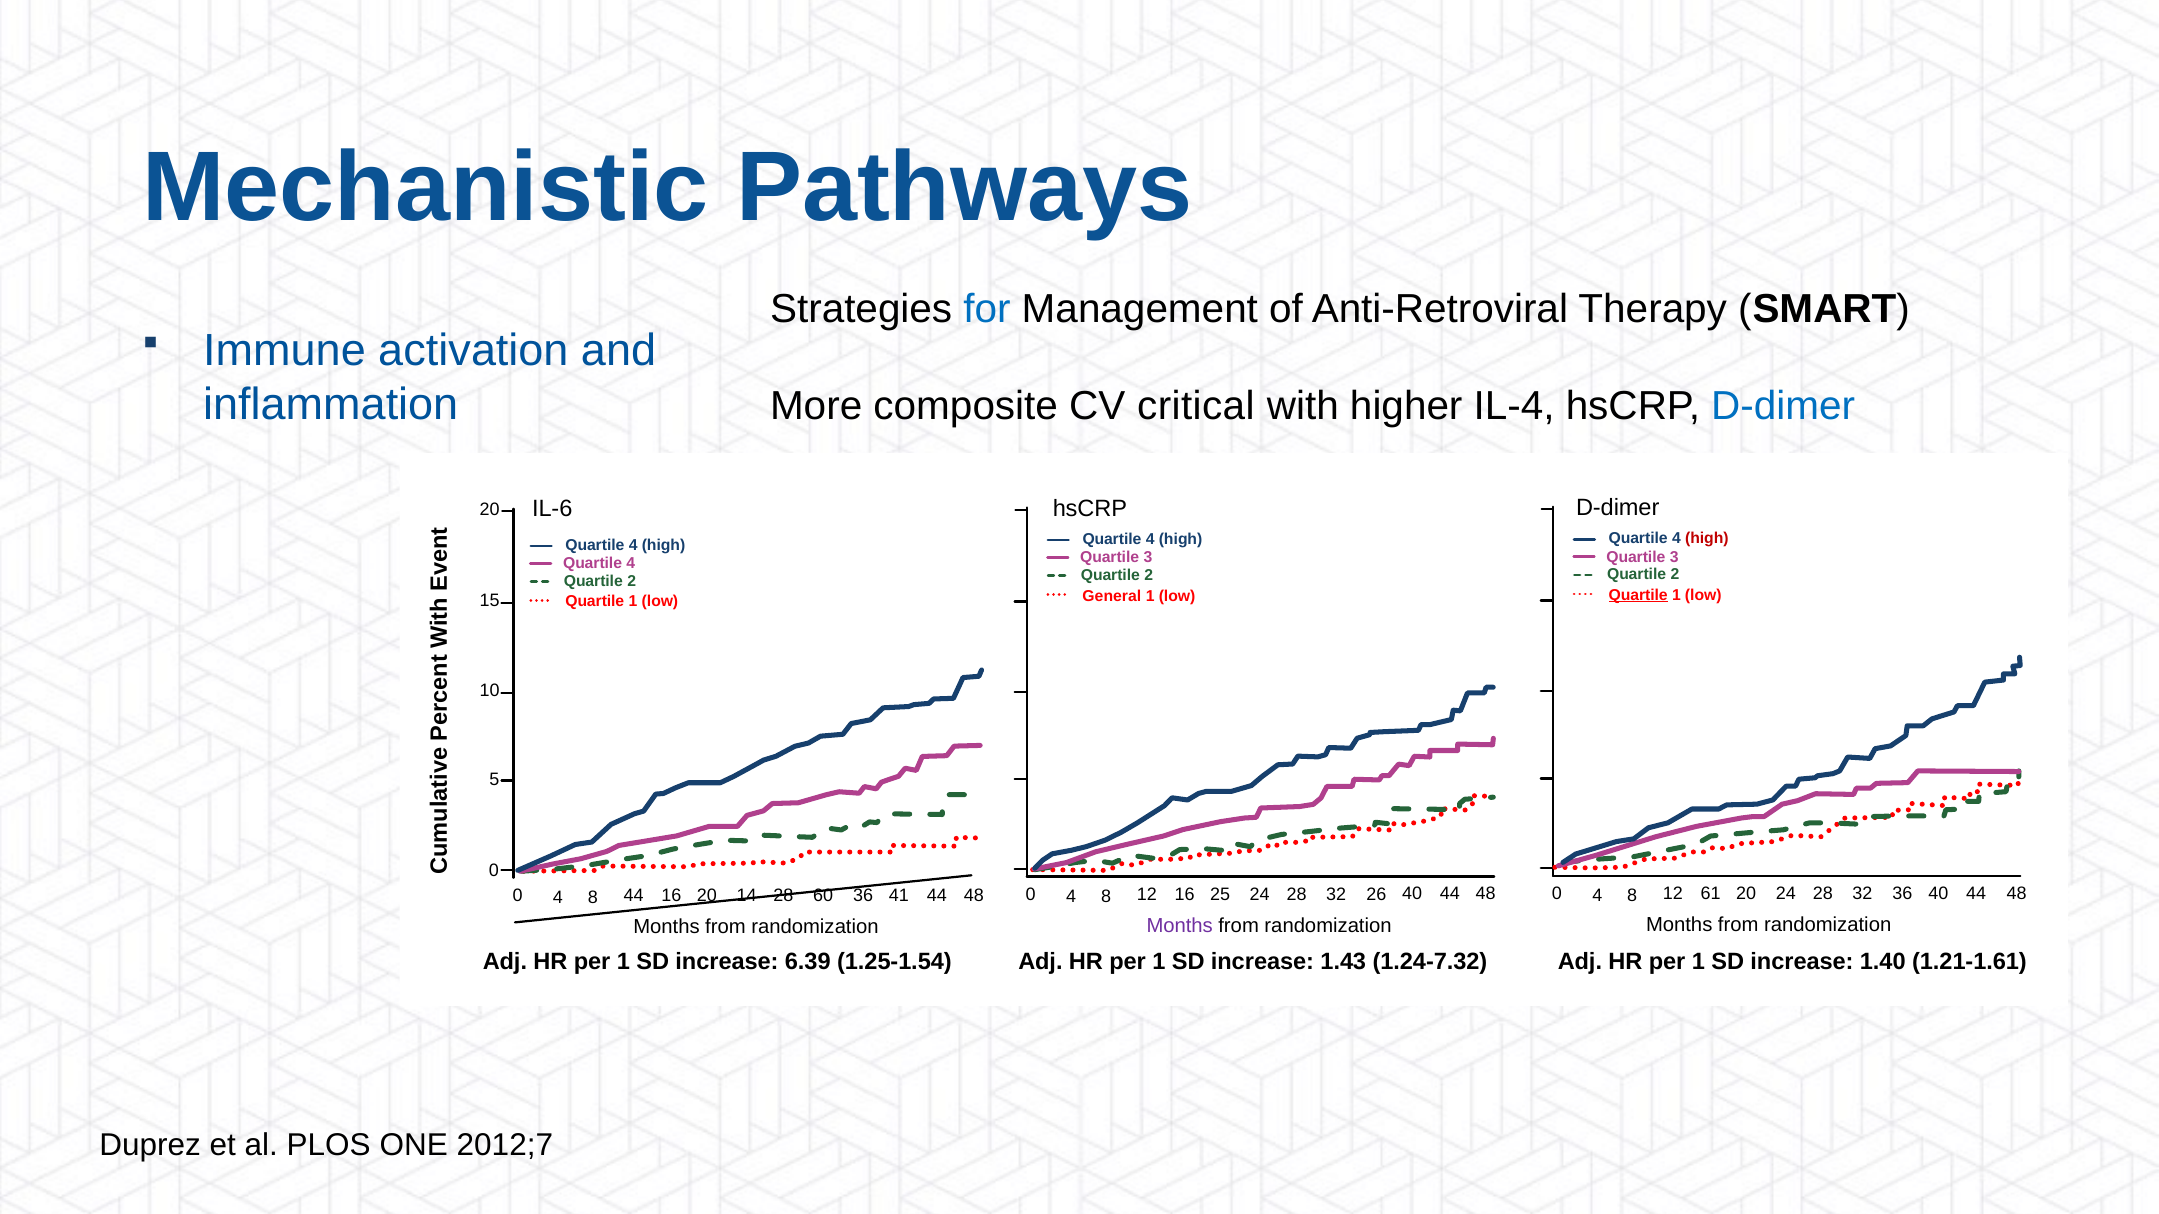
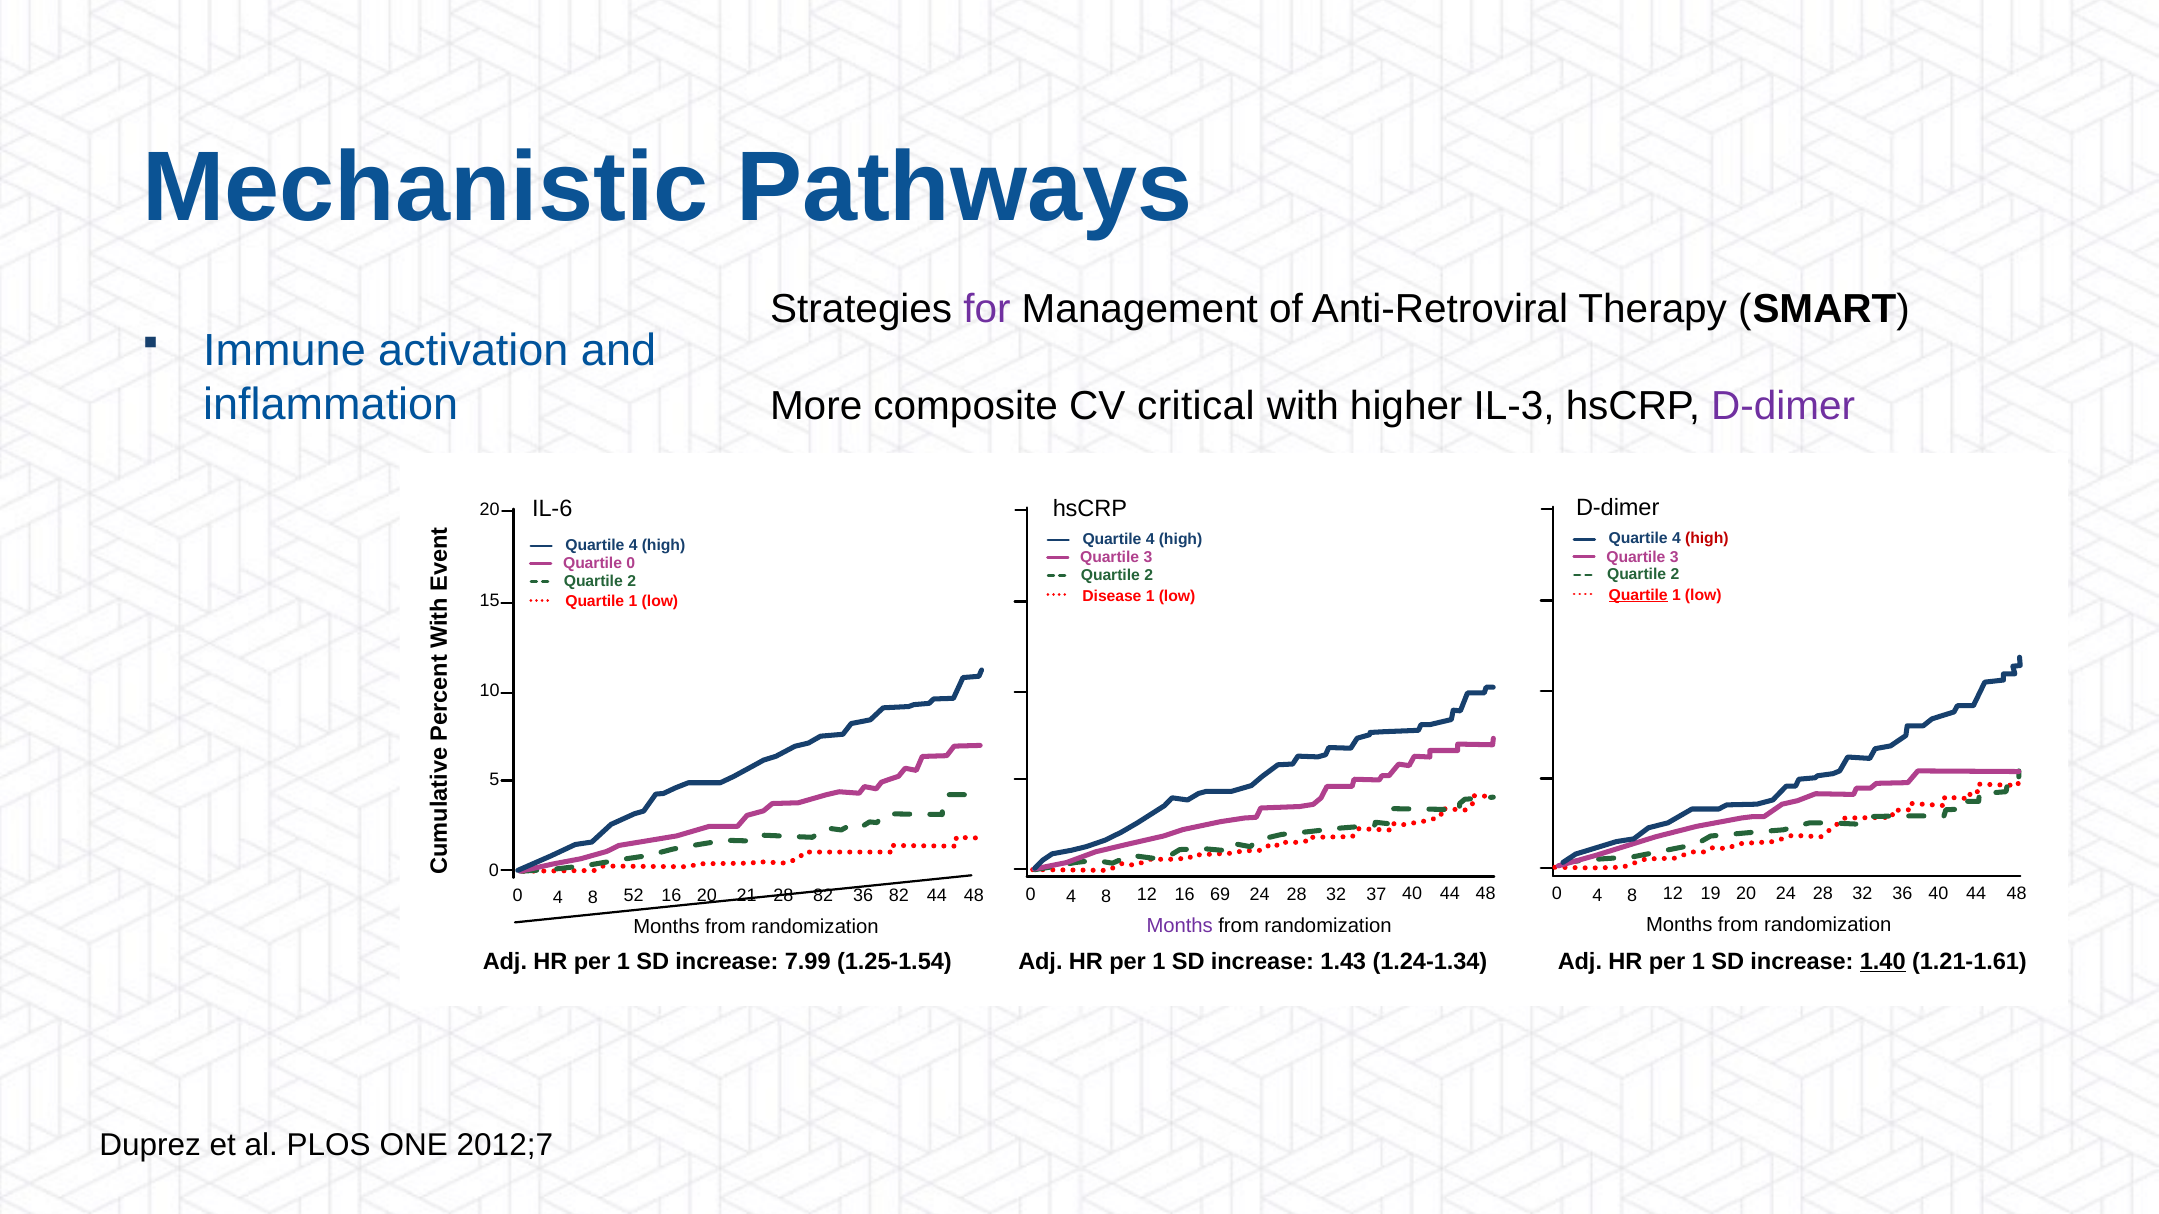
for colour: blue -> purple (987, 309)
IL-4: IL-4 -> IL-3 (1514, 406)
D-dimer colour: blue -> purple (1783, 406)
4: 4 -> 0 (631, 564)
General: General -> Disease (1112, 596)
25: 25 -> 69 (1220, 895)
26: 26 -> 37 (1376, 895)
61: 61 -> 19 (1711, 894)
8 44: 44 -> 52 (634, 896)
14: 14 -> 21 (747, 896)
28 60: 60 -> 82 (823, 896)
36 41: 41 -> 82 (899, 896)
6.39: 6.39 -> 7.99 (808, 962)
1.24-7.32: 1.24-7.32 -> 1.24-1.34 (1430, 962)
1.40 underline: none -> present (1883, 962)
